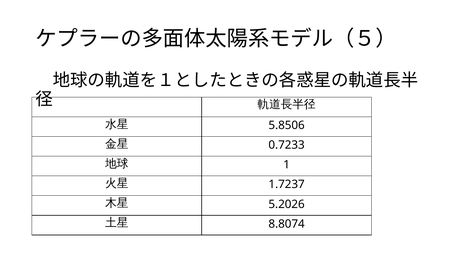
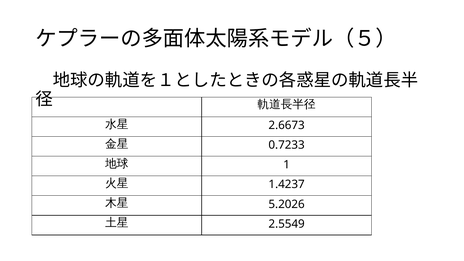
5.8506: 5.8506 -> 2.6673 (287, 125)
1.7237: 1.7237 -> 1.4237 (287, 184)
8.8074: 8.8074 -> 2.5549 (287, 224)
